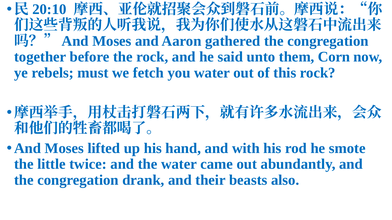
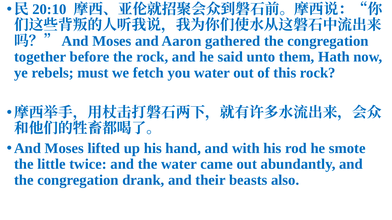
Corn: Corn -> Hath (334, 57)
